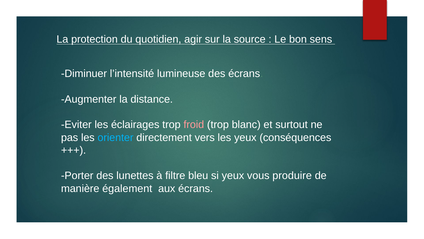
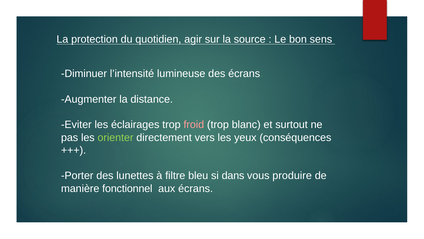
orienter colour: light blue -> light green (116, 137)
si yeux: yeux -> dans (233, 175)
également: également -> fonctionnel (127, 188)
